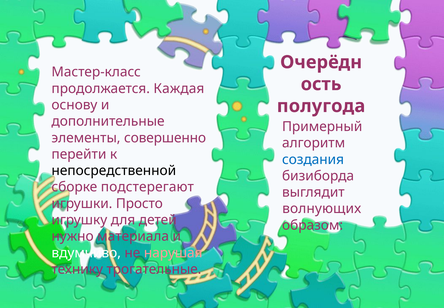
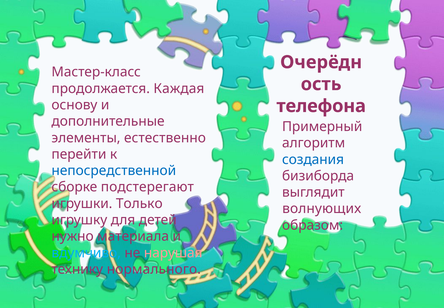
полугода: полугода -> телефона (321, 106)
совершенно: совершенно -> естественно (165, 138)
непосредственной colour: black -> blue (114, 170)
Просто: Просто -> Только (139, 203)
вдумчиво colour: white -> light blue (86, 252)
трогательные: трогательные -> нормального (154, 269)
